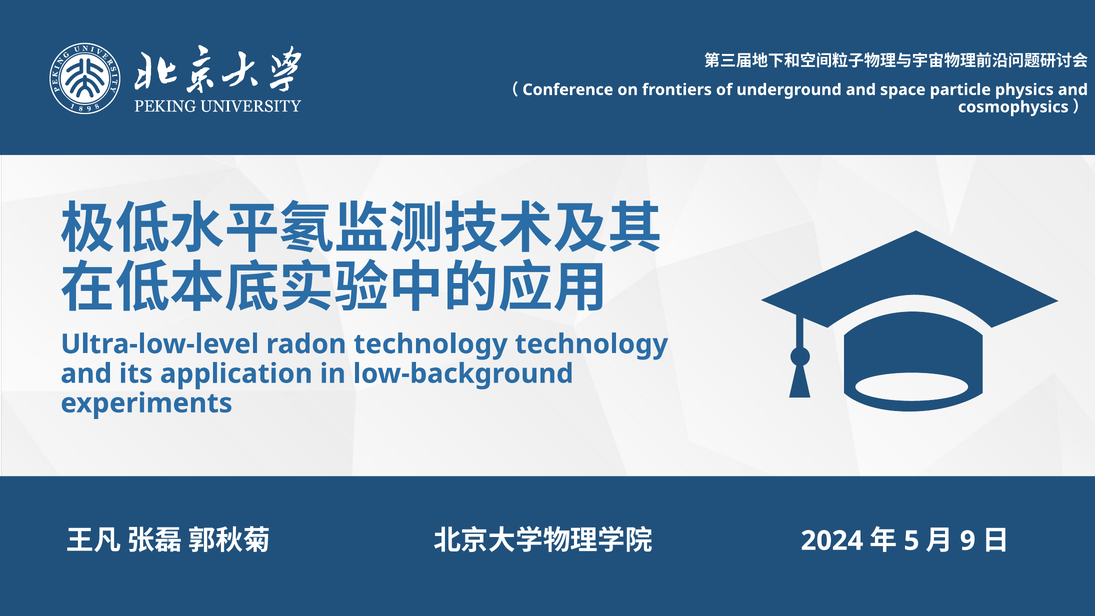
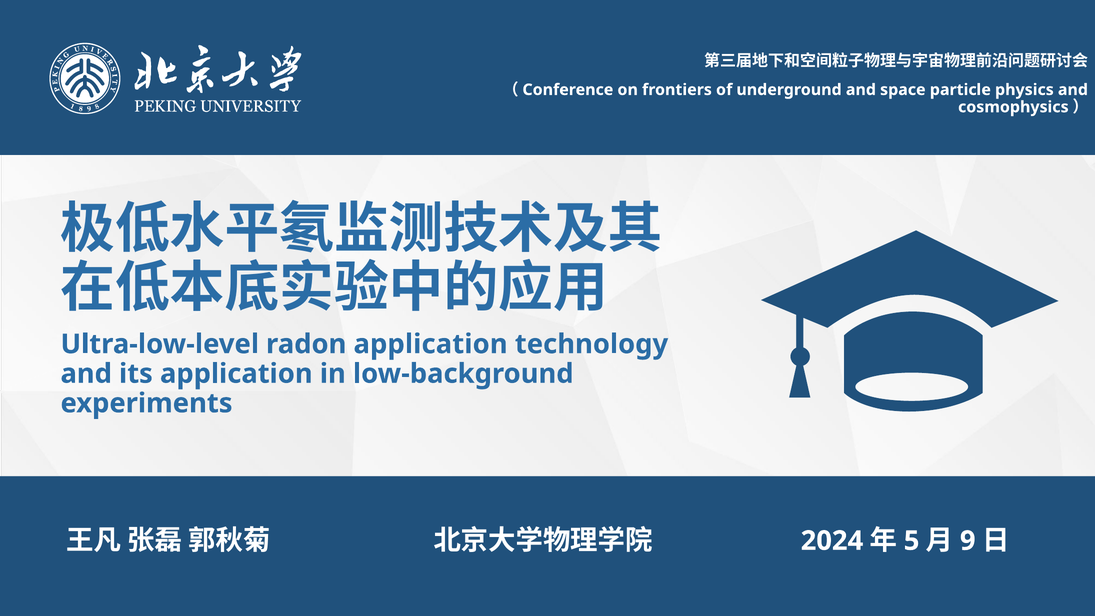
radon technology: technology -> application (431, 344)
